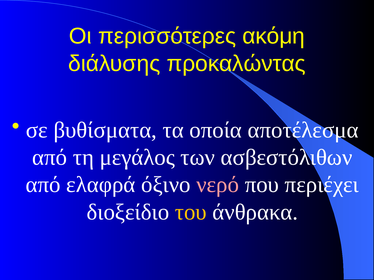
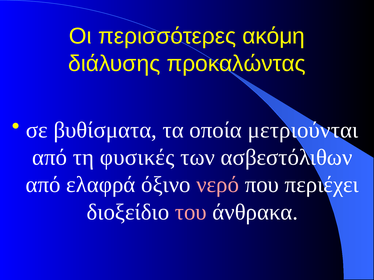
αποτέλεσμα: αποτέλεσμα -> μετριούνται (303, 130)
μεγάλος: μεγάλος -> φυσικές (137, 158)
του colour: yellow -> pink (191, 212)
